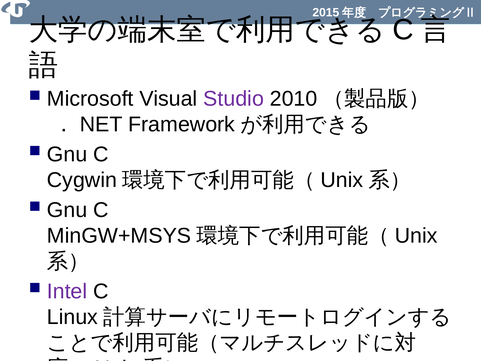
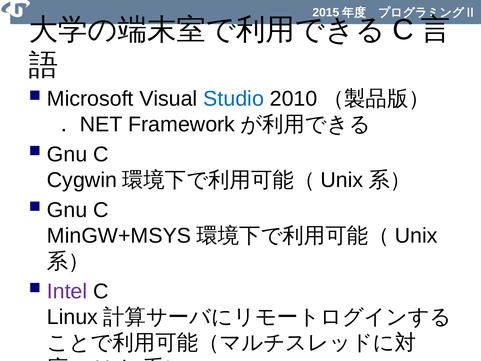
Studio colour: purple -> blue (234, 99)
